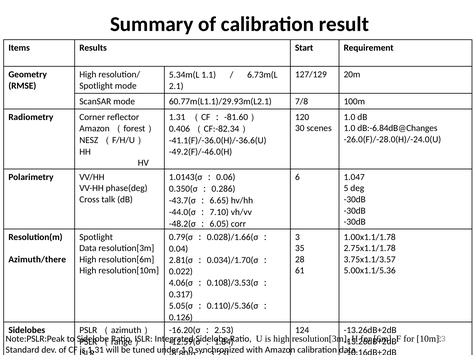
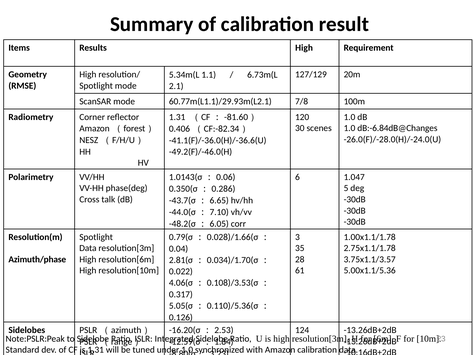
Results Start: Start -> High (304, 48)
Azimuth/there: Azimuth/there -> Azimuth/phase (37, 260)
